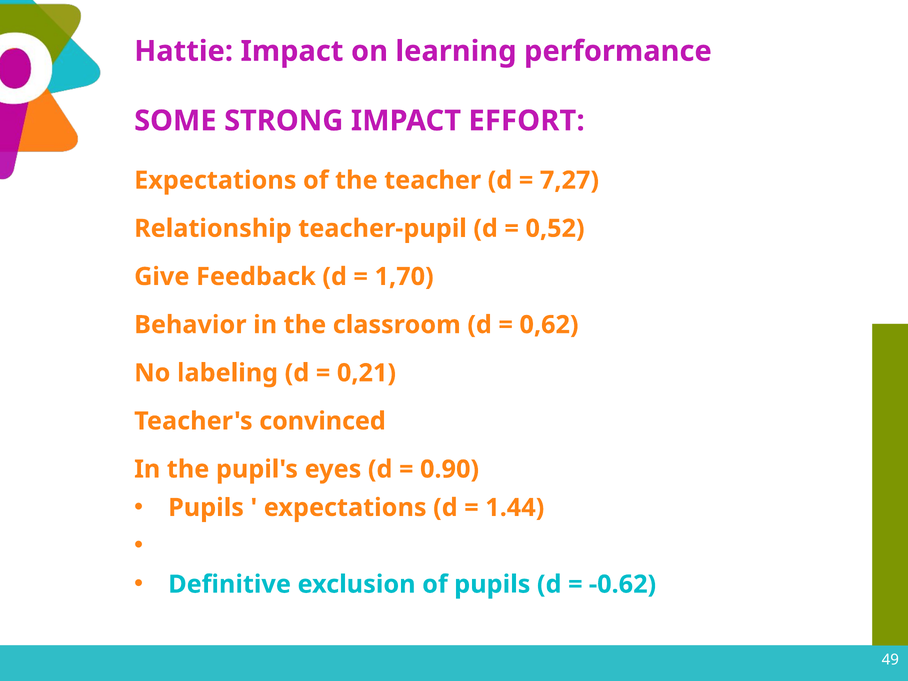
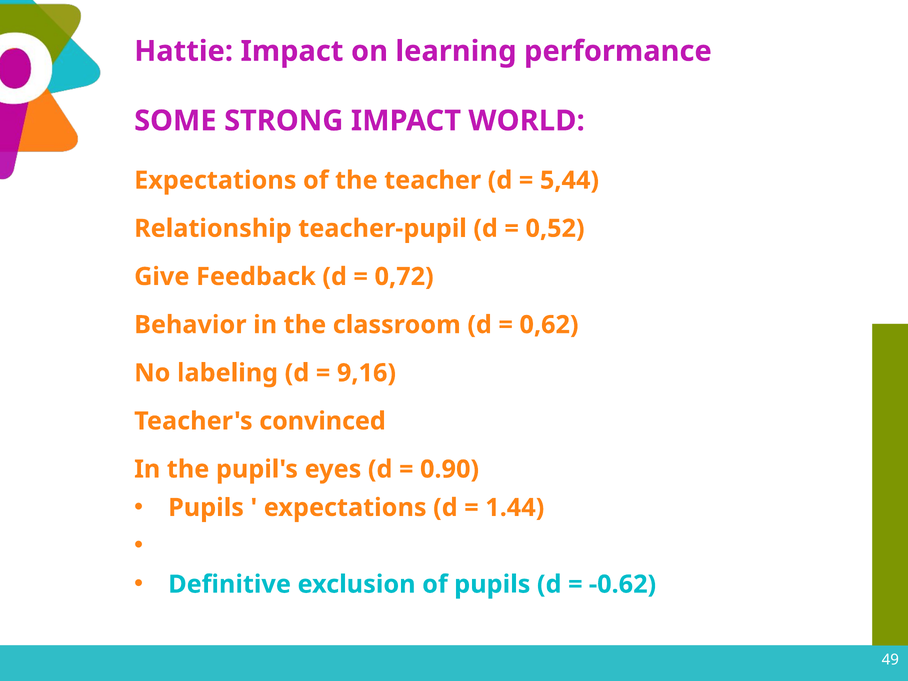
EFFORT: EFFORT -> WORLD (527, 121)
7,27: 7,27 -> 5,44 (569, 180)
1,70: 1,70 -> 0,72 (404, 277)
0,21: 0,21 -> 9,16 (366, 373)
